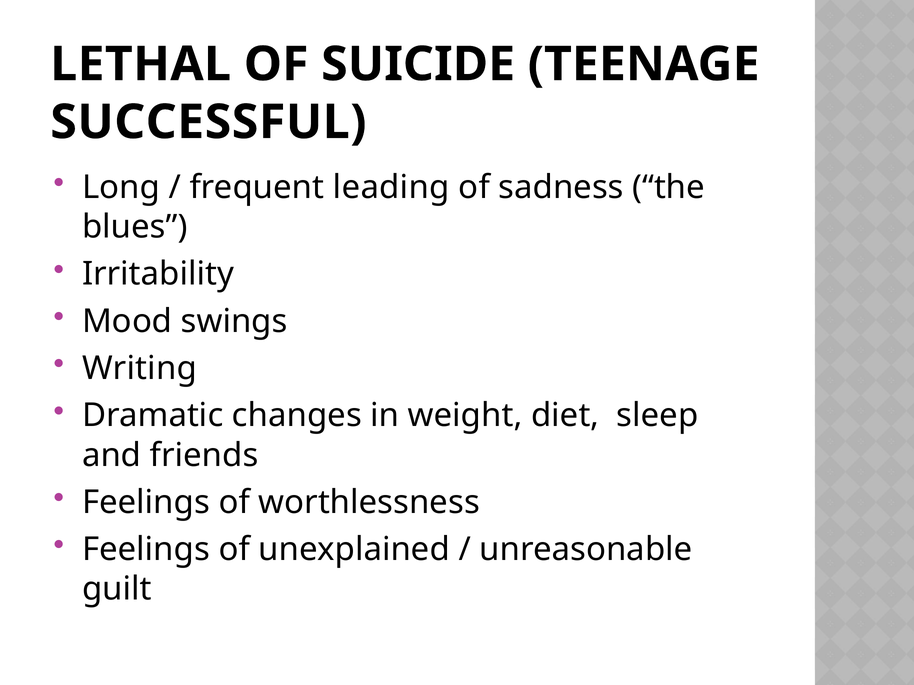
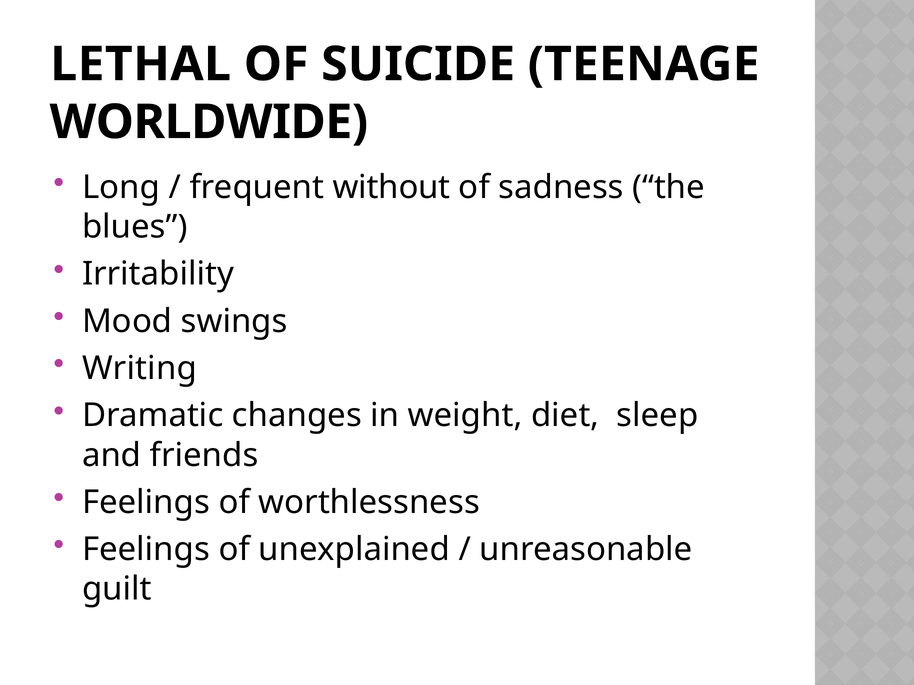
SUCCESSFUL: SUCCESSFUL -> WORLDWIDE (209, 122)
leading: leading -> without (392, 187)
